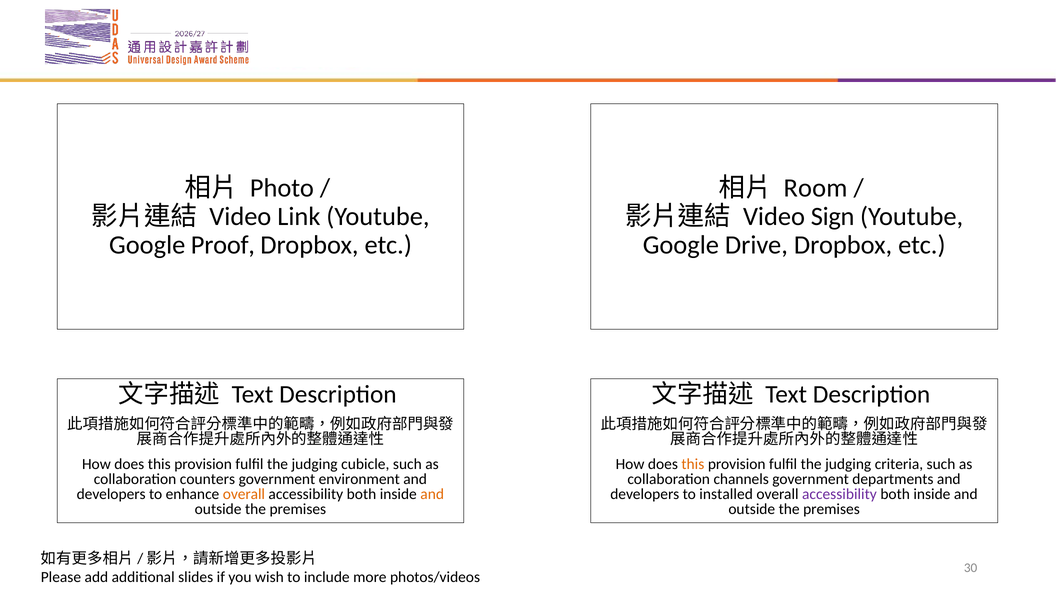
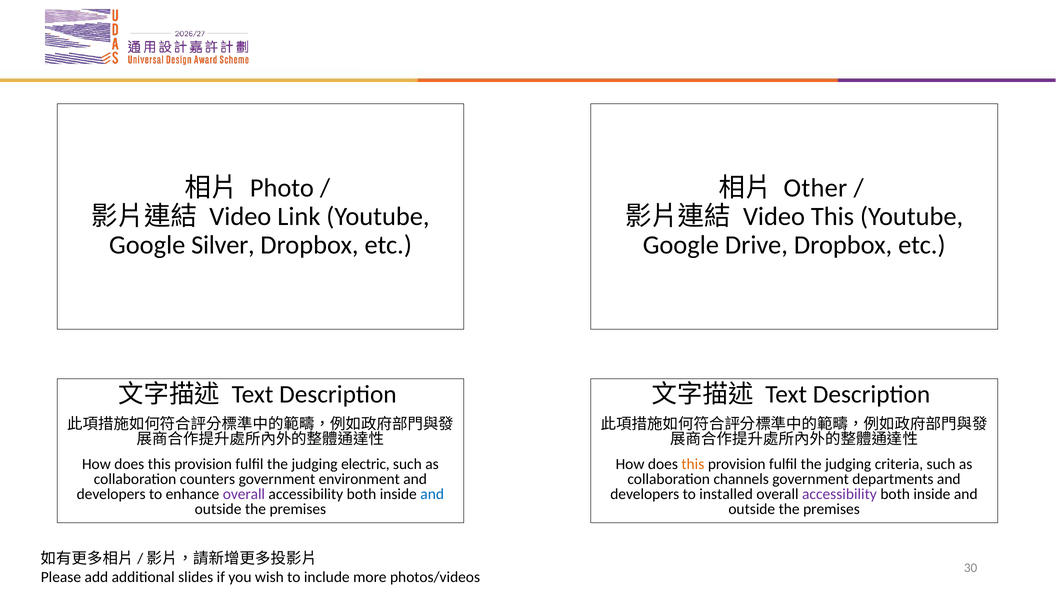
Room: Room -> Other (815, 188)
Video Sign: Sign -> This (833, 216)
Proof: Proof -> Silver (223, 245)
cubicle: cubicle -> electric (365, 464)
overall colour: orange -> purple (244, 494)
and colour: orange -> blue (432, 494)
